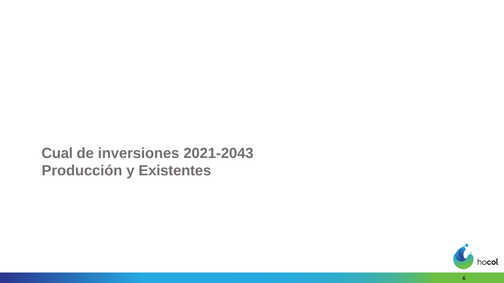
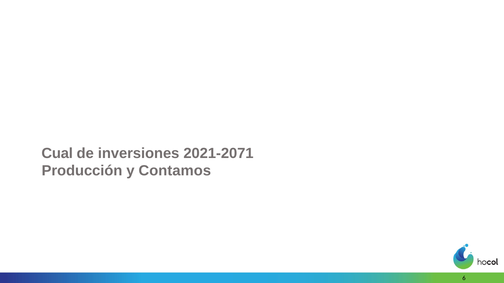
2021-2043: 2021-2043 -> 2021-2071 (218, 153)
Existentes: Existentes -> Contamos (175, 171)
